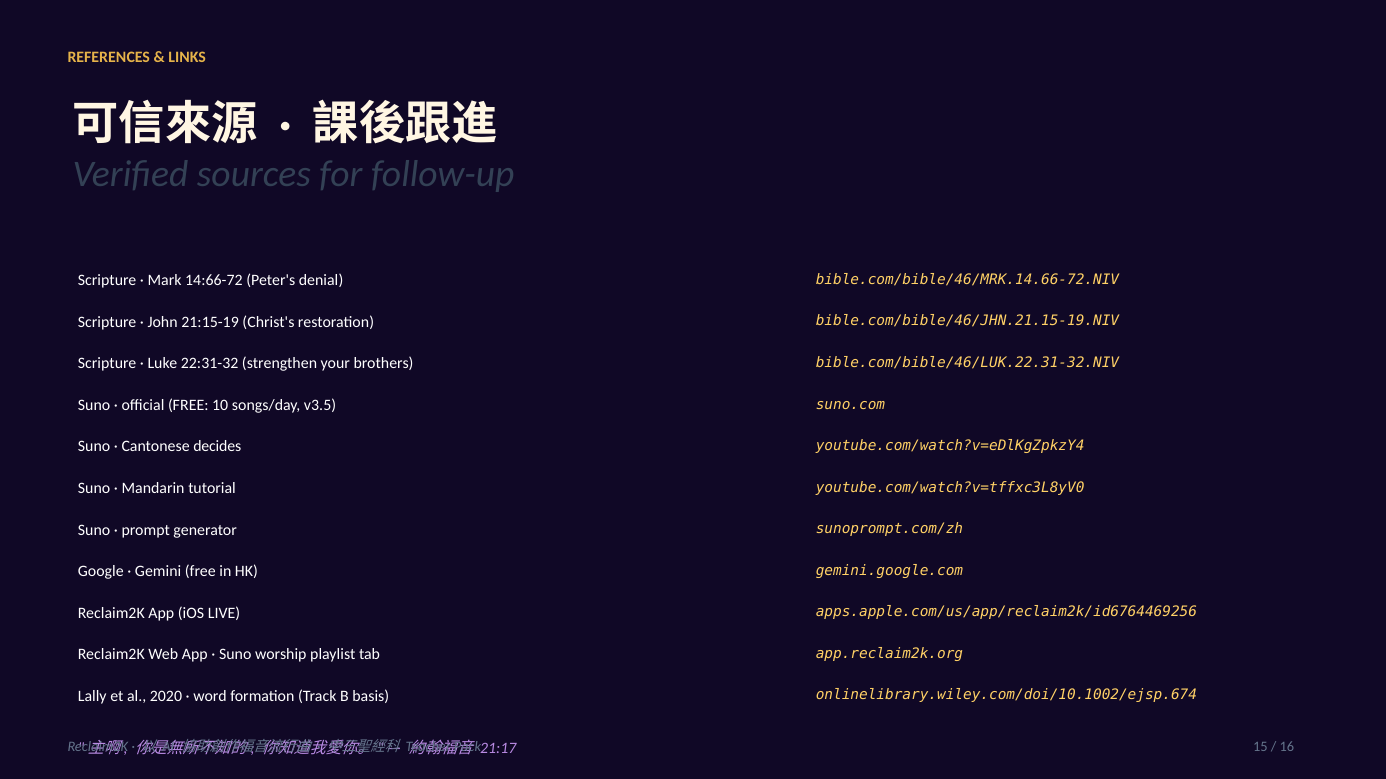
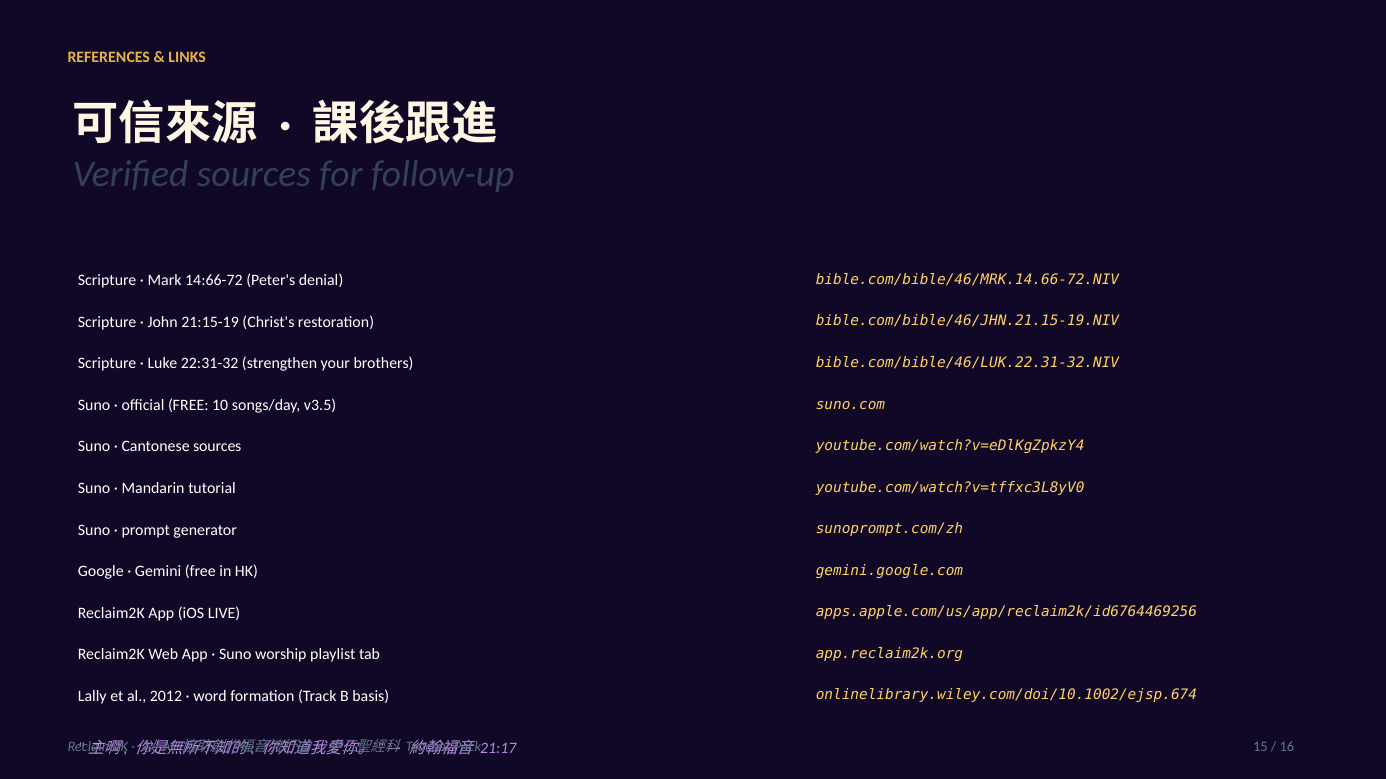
Cantonese decides: decides -> sources (217, 447)
2020: 2020 -> 2012 (166, 697)
